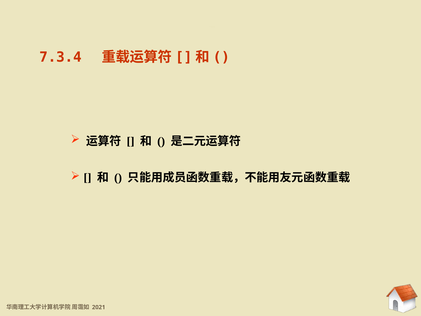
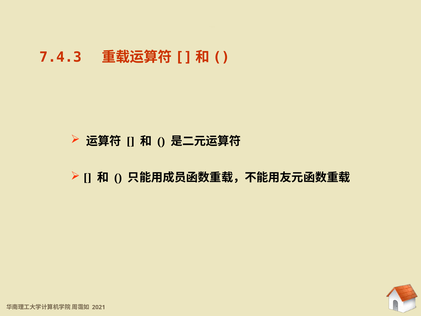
7.3.4: 7.3.4 -> 7.4.3 (60, 57)
